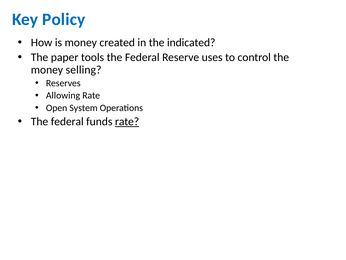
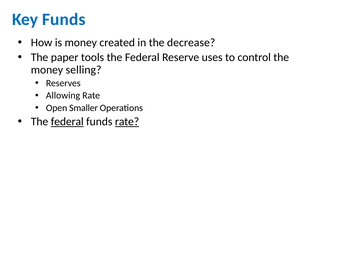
Key Policy: Policy -> Funds (64, 19)
indicated: indicated -> decrease (191, 42)
System: System -> Smaller (84, 108)
federal underline: none -> present (67, 121)
